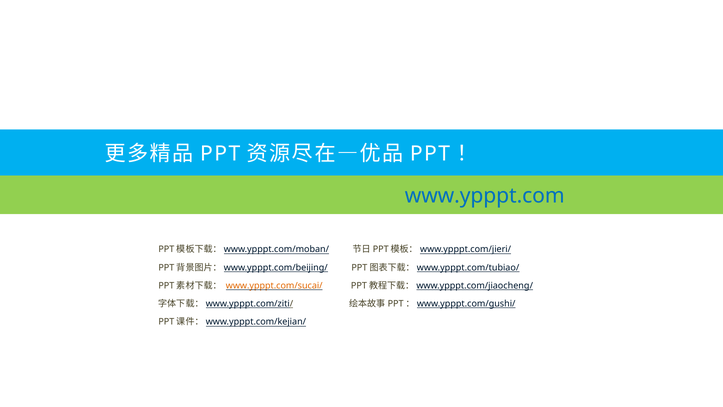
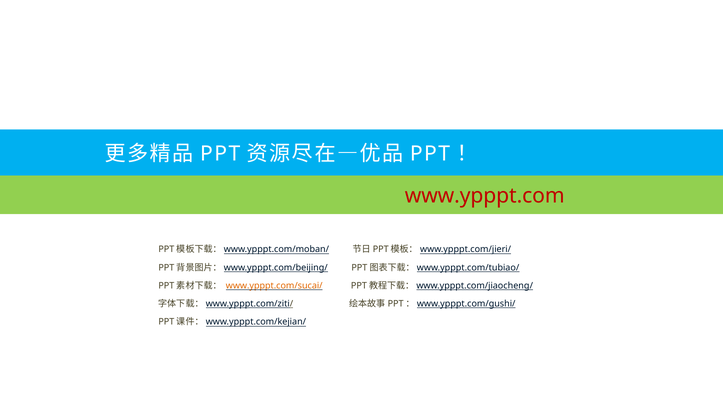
www.ypppt.com colour: blue -> red (485, 196)
